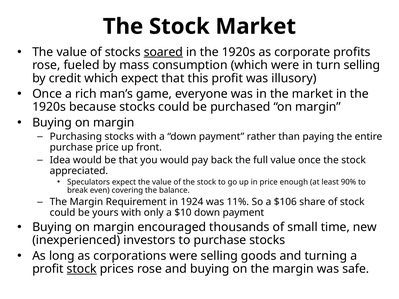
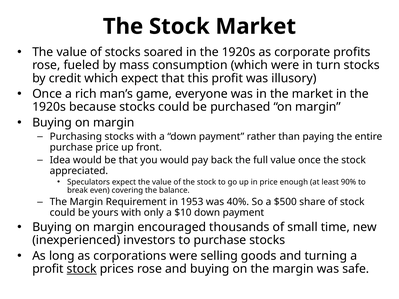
soared underline: present -> none (163, 52)
turn selling: selling -> stocks (362, 65)
1924: 1924 -> 1953 (192, 202)
11%: 11% -> 40% (238, 202)
$106: $106 -> $500 (285, 202)
